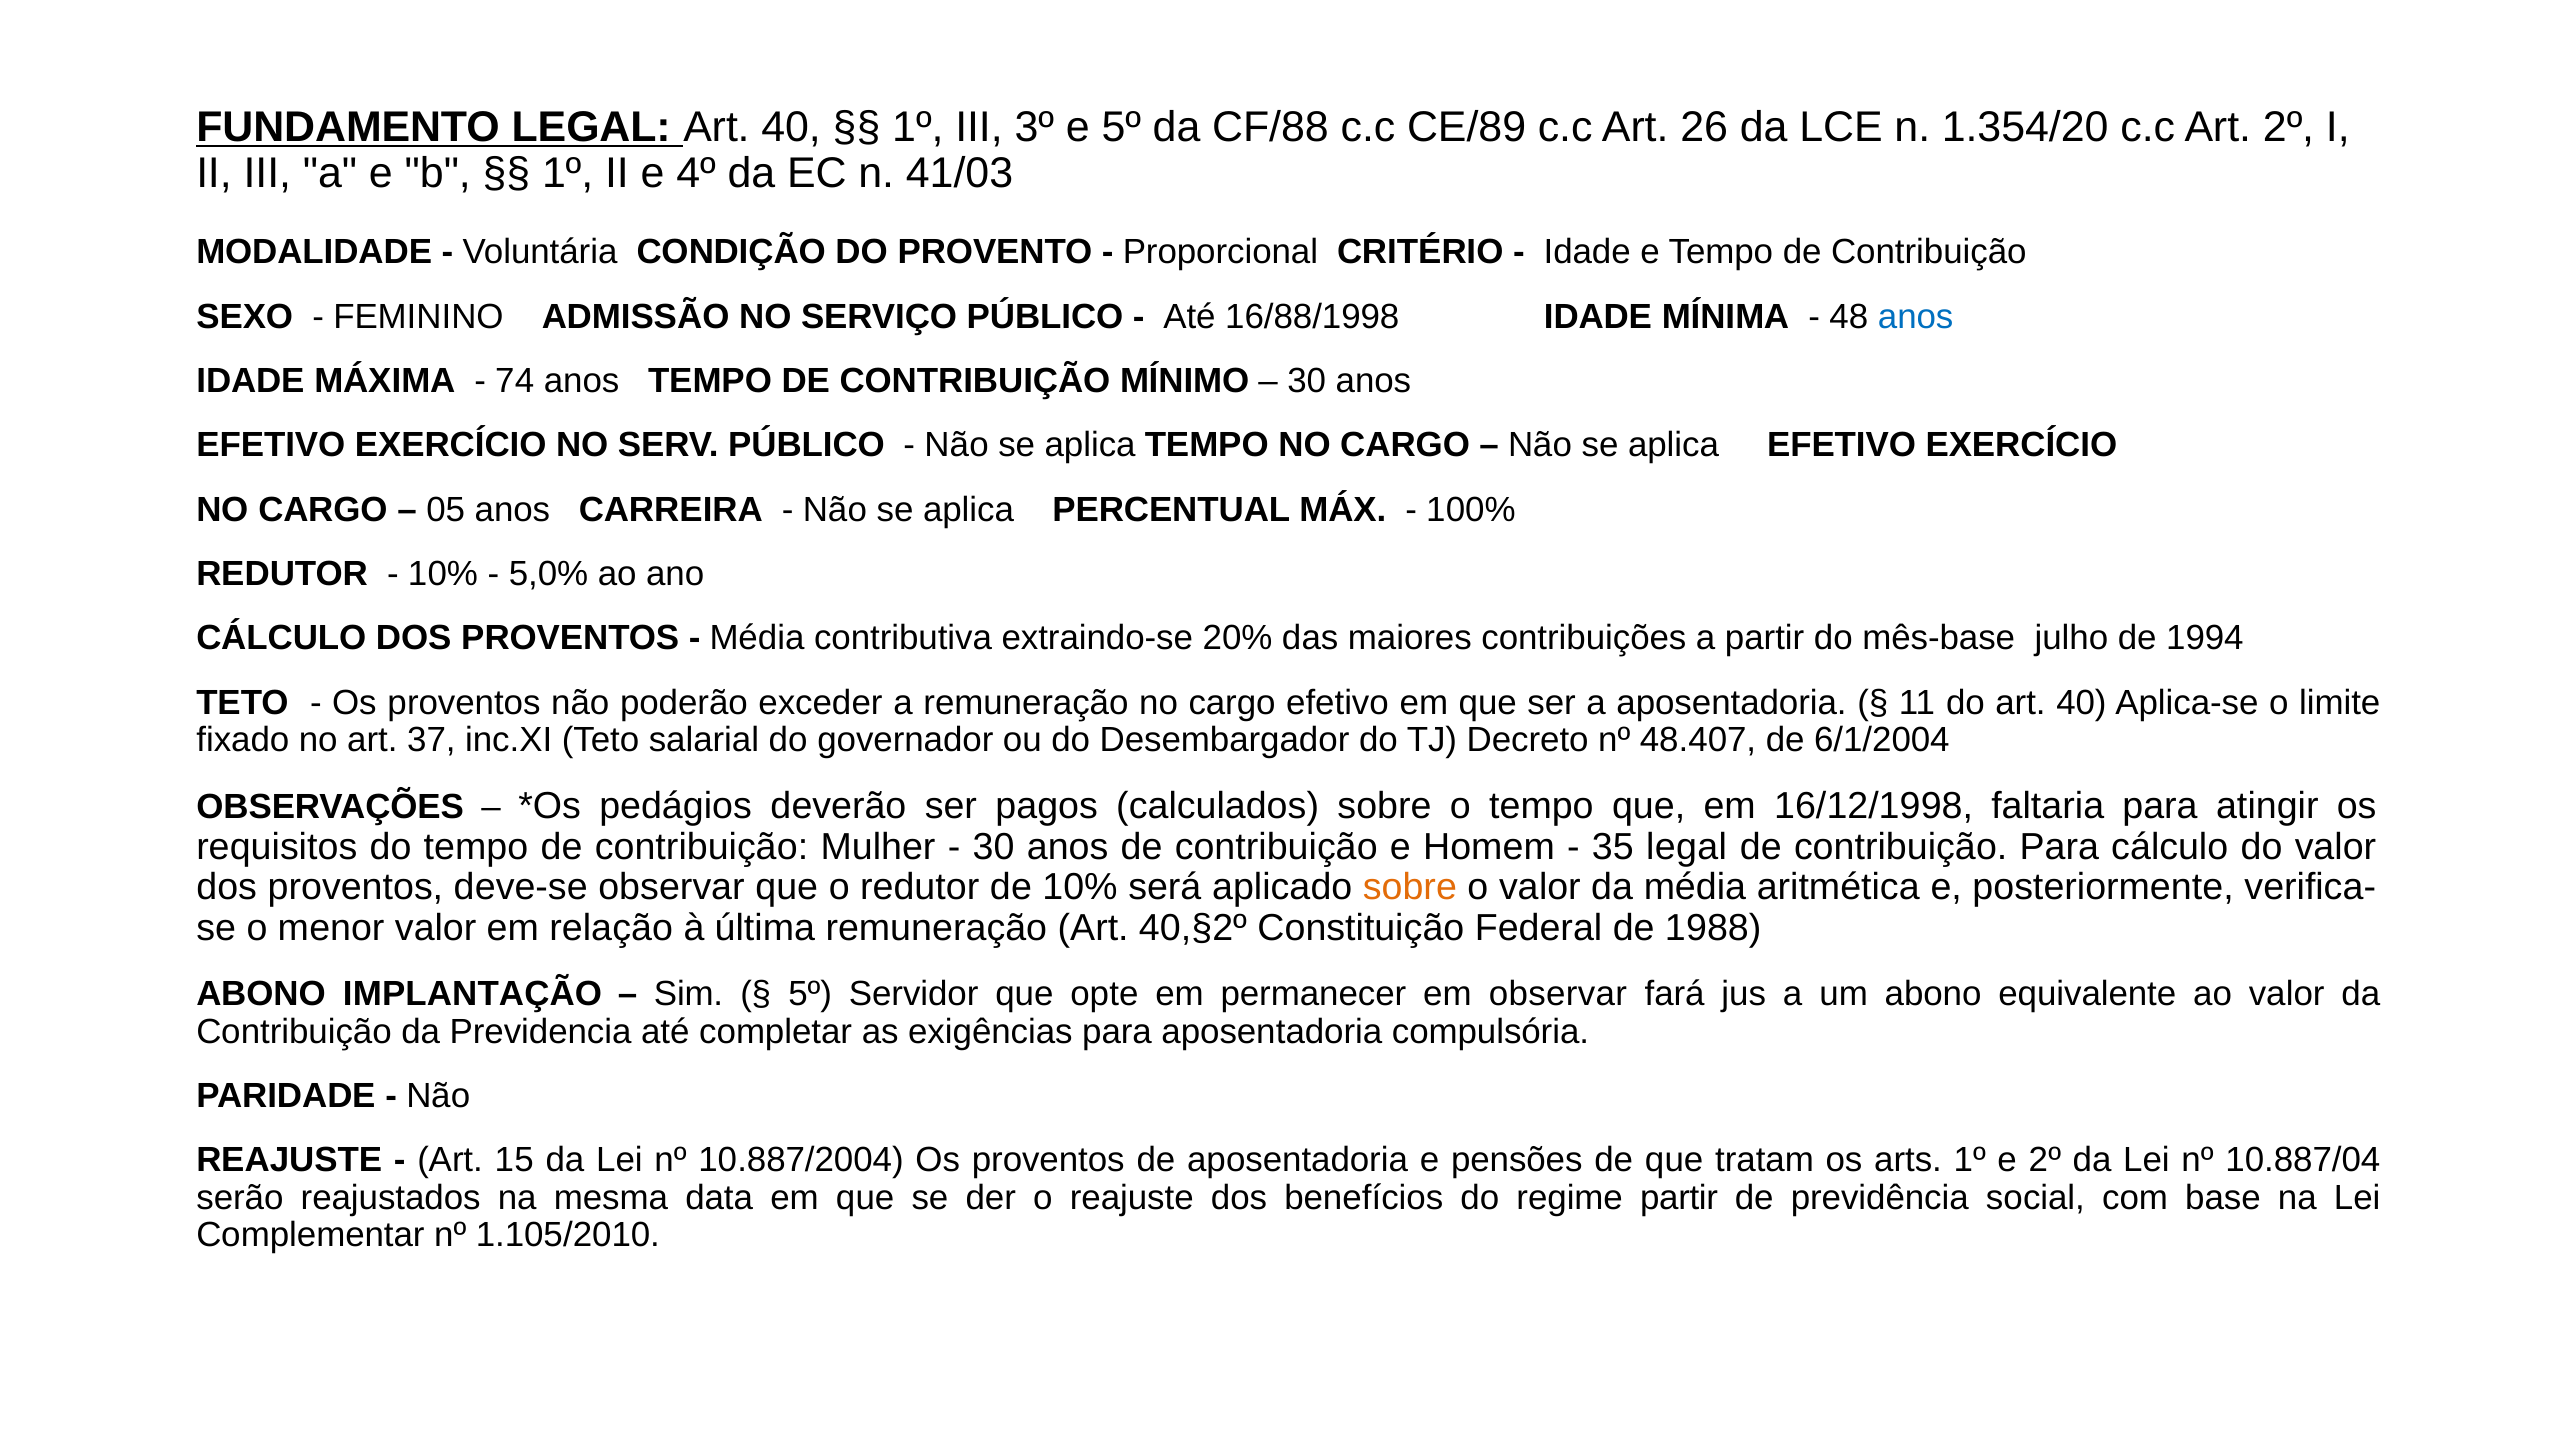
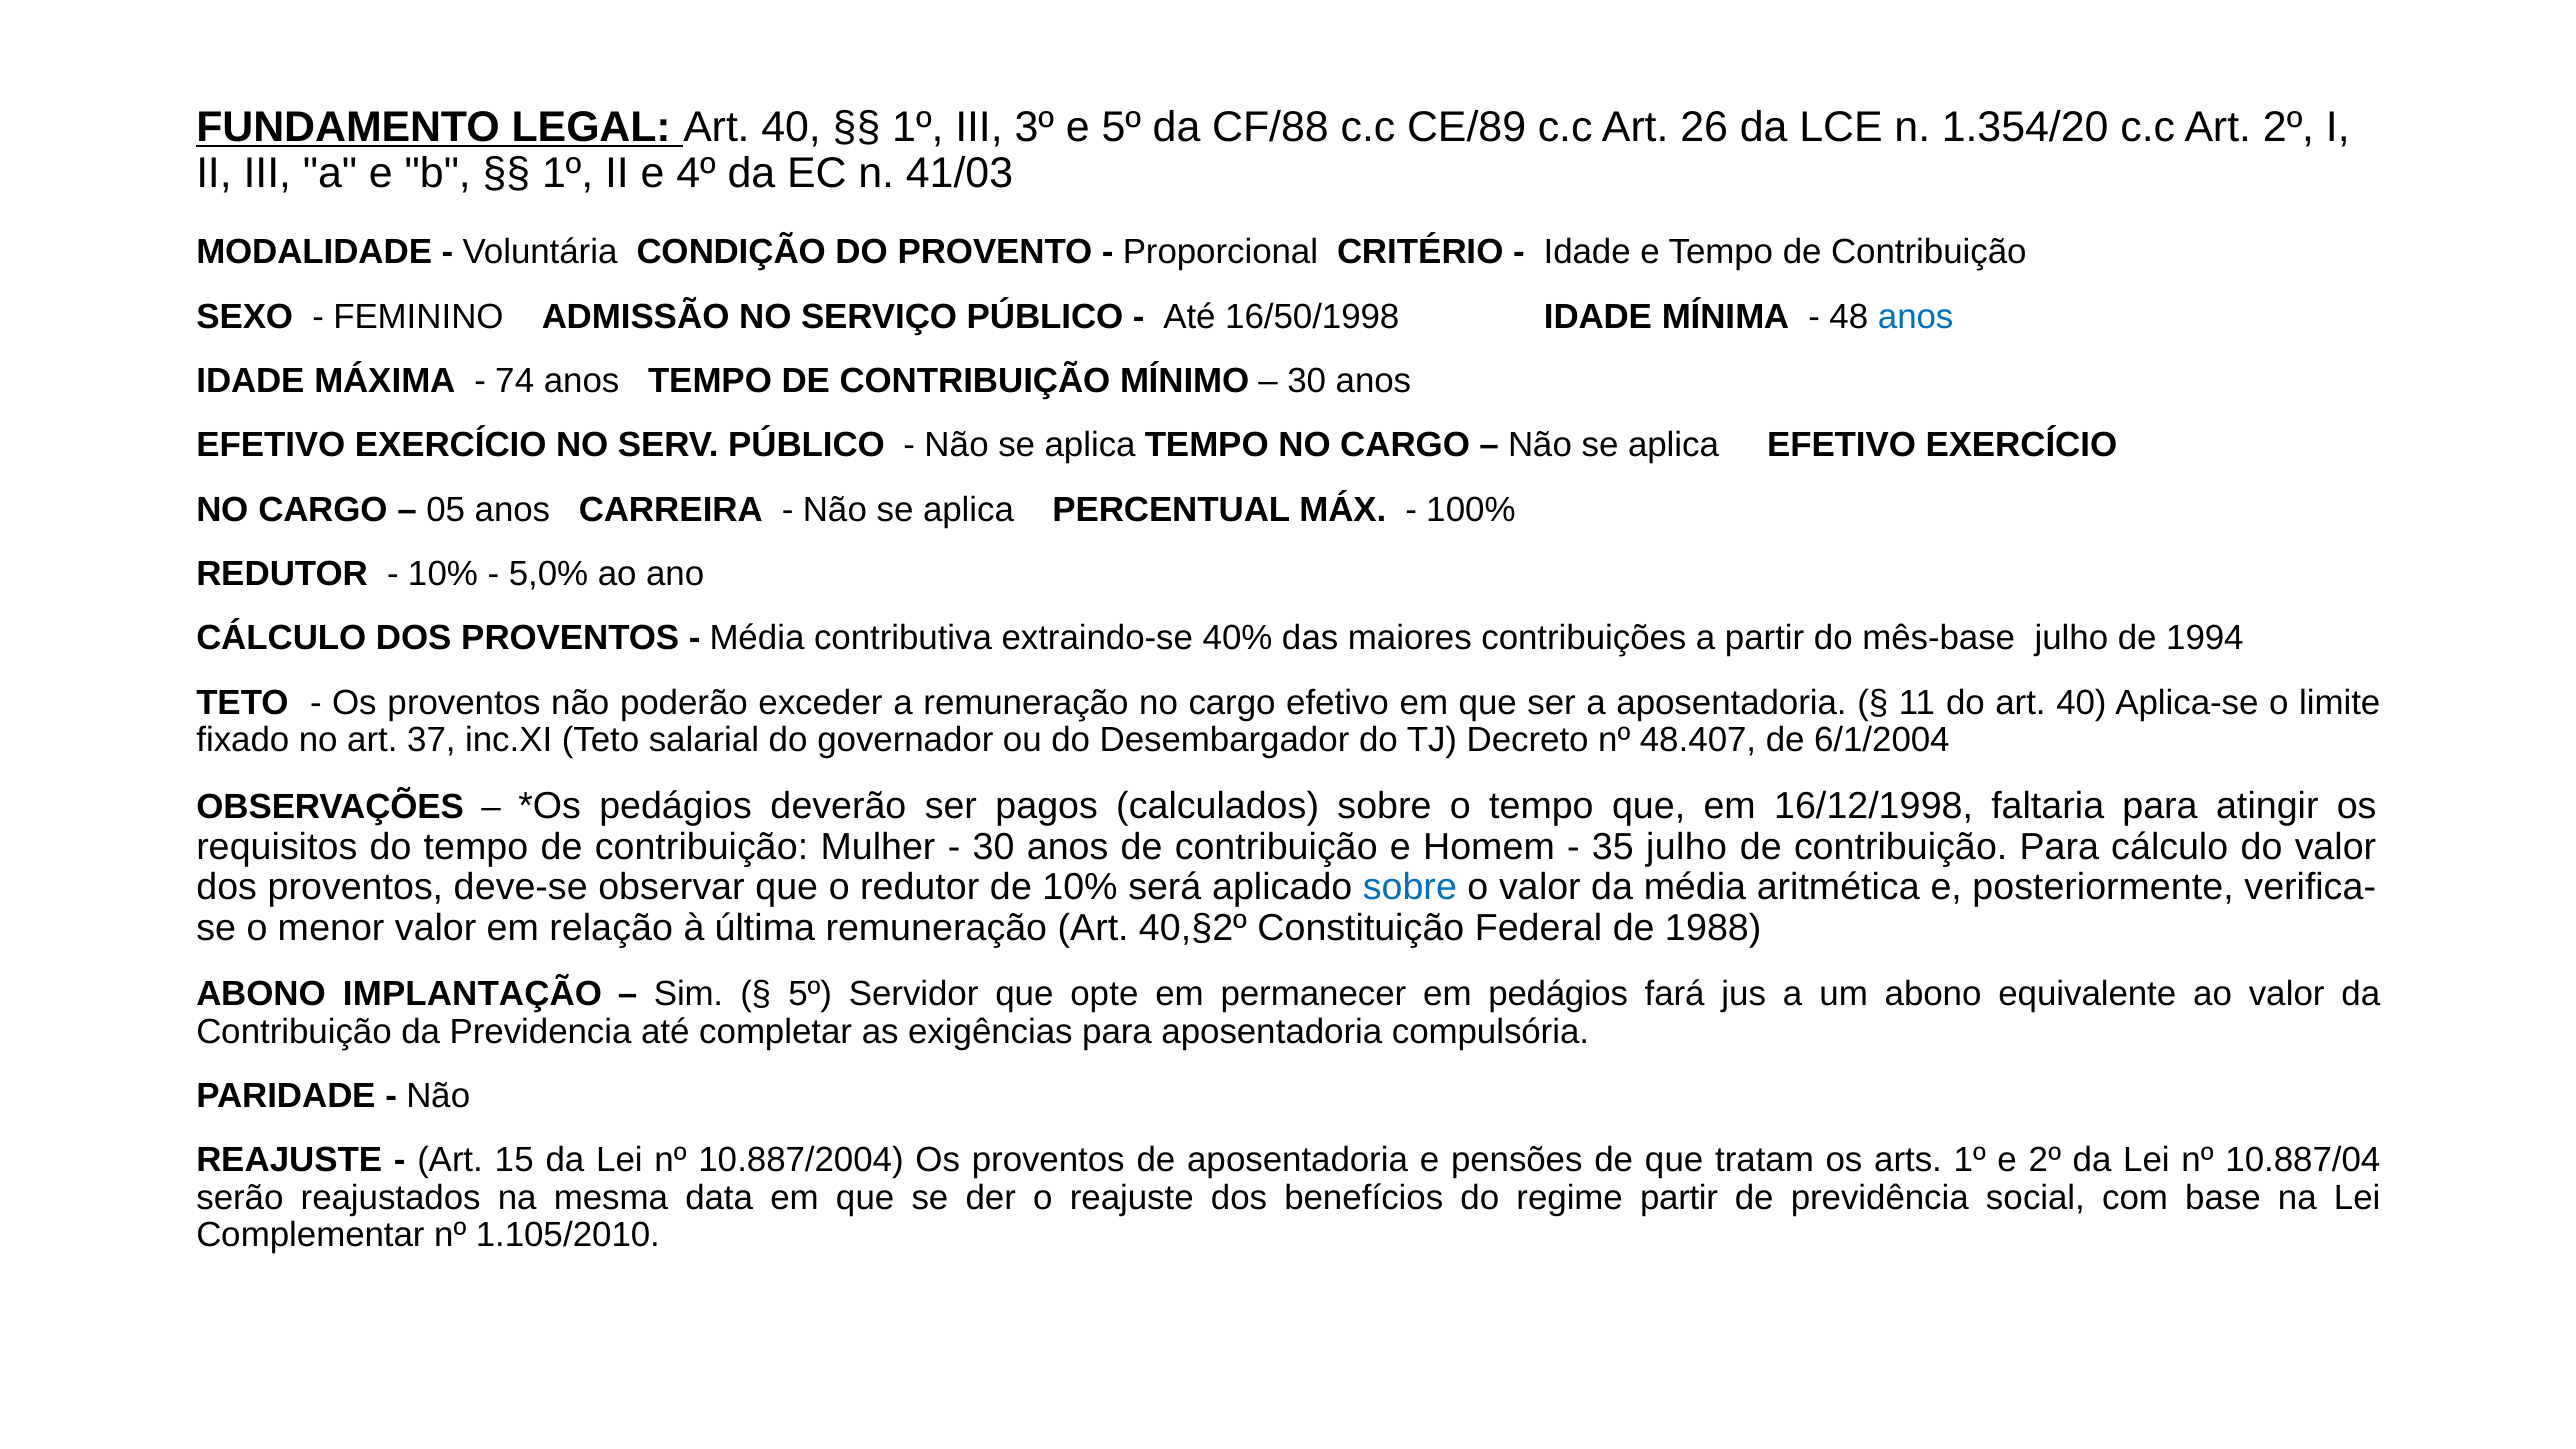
16/88/1998: 16/88/1998 -> 16/50/1998 (1312, 317)
20%: 20% -> 40% (1238, 638)
35 legal: legal -> julho (1687, 847)
sobre colour: orange -> blue (1410, 887)
em observar: observar -> pedágios (1558, 994)
